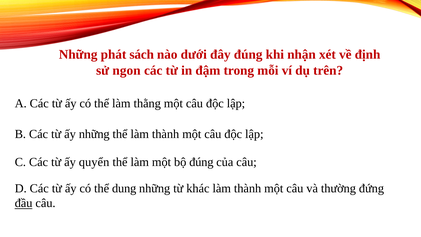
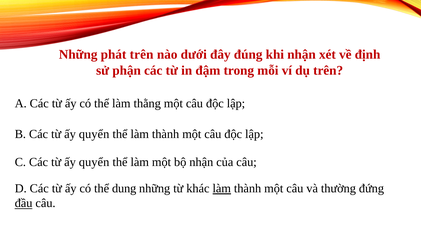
phát sách: sách -> trên (142, 55)
ngon: ngon -> phận (127, 70)
những: những -> quyển (94, 134)
bộ đúng: đúng -> nhận (201, 162)
làm underline: none -> present (222, 188)
